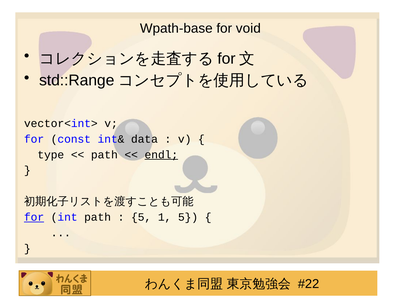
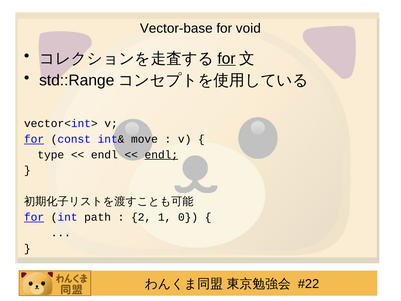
Wpath-base: Wpath-base -> Vector-base (176, 28)
for underline: none -> present (226, 59)
for underline: none -> present (34, 139)
data: data -> move (144, 139)
path: path -> endl (104, 155)
5: 5 -> 2 (141, 217)
1 5: 5 -> 0 (188, 217)
